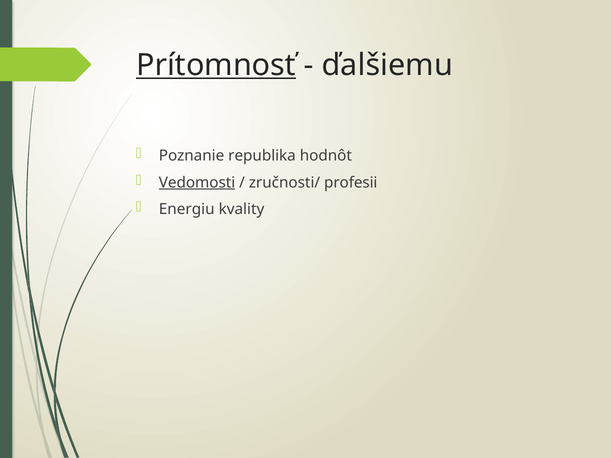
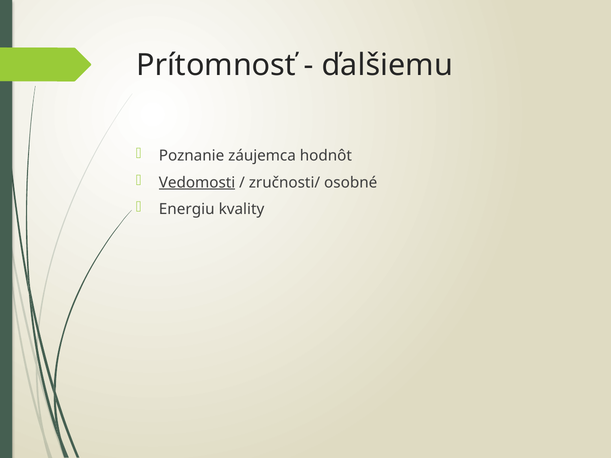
Prítomnosť underline: present -> none (216, 65)
republika: republika -> záujemca (262, 156)
profesii: profesii -> osobné (351, 183)
